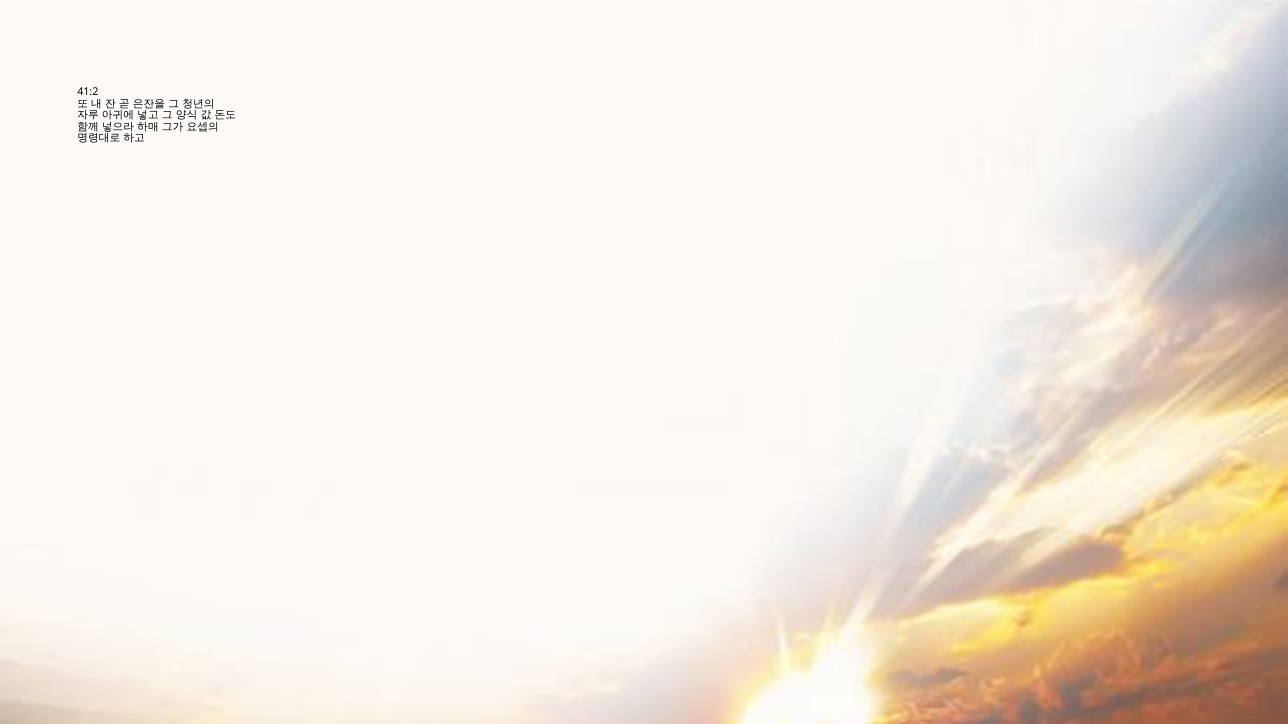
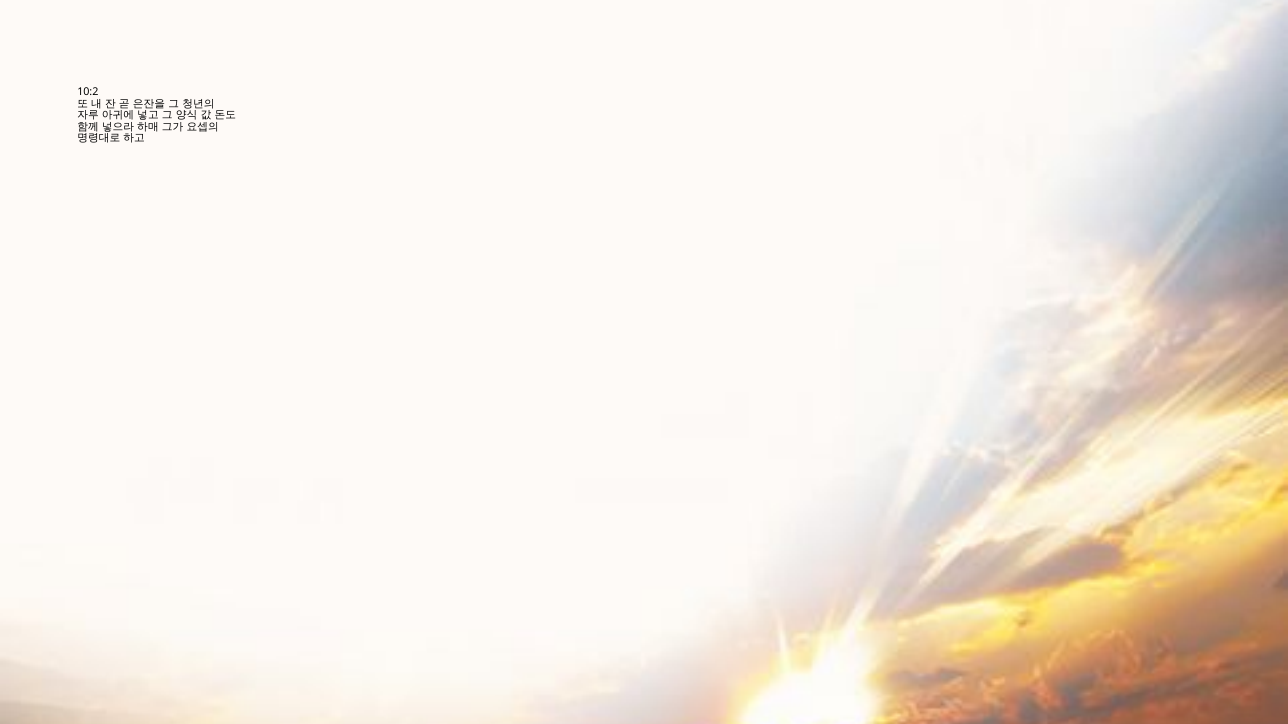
41:2: 41:2 -> 10:2 (88, 92)
